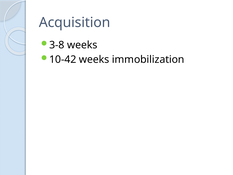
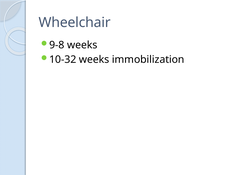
Acquisition: Acquisition -> Wheelchair (75, 23)
3-8: 3-8 -> 9-8 (57, 45)
10-42: 10-42 -> 10-32 (63, 59)
